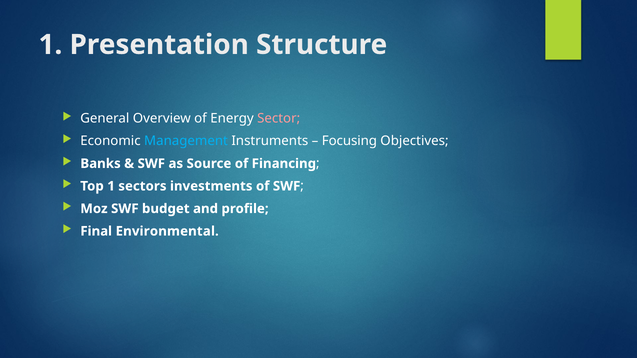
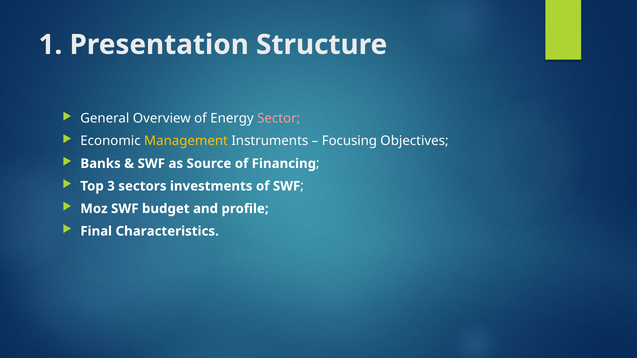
Management colour: light blue -> yellow (186, 141)
Top 1: 1 -> 3 (111, 186)
Environmental: Environmental -> Characteristics (167, 231)
